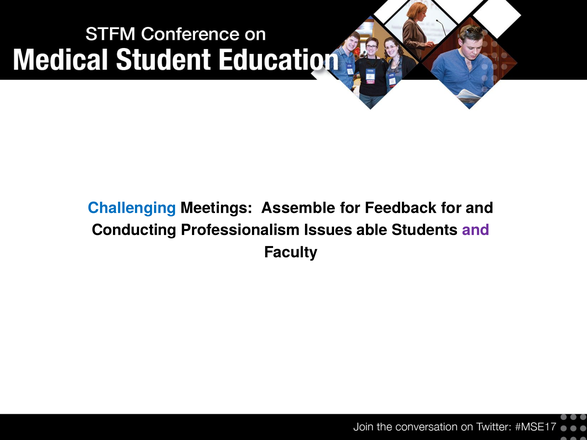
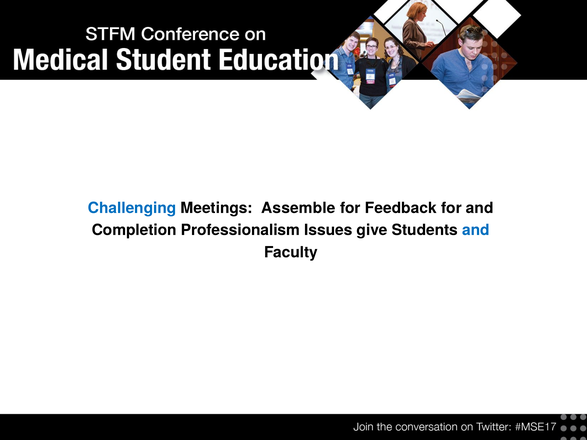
Conducting: Conducting -> Completion (134, 230)
able: able -> give (372, 230)
and colour: purple -> blue (476, 230)
